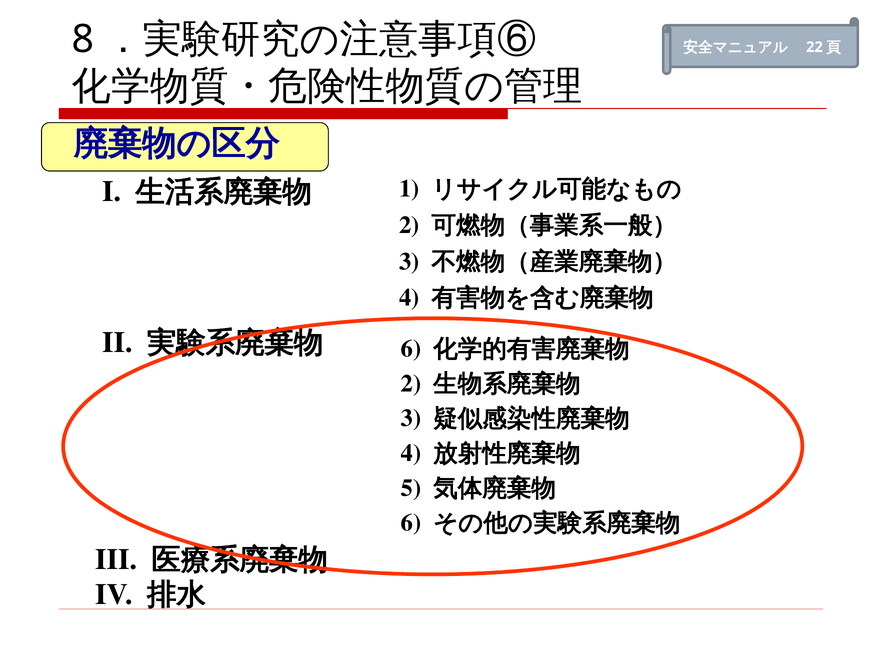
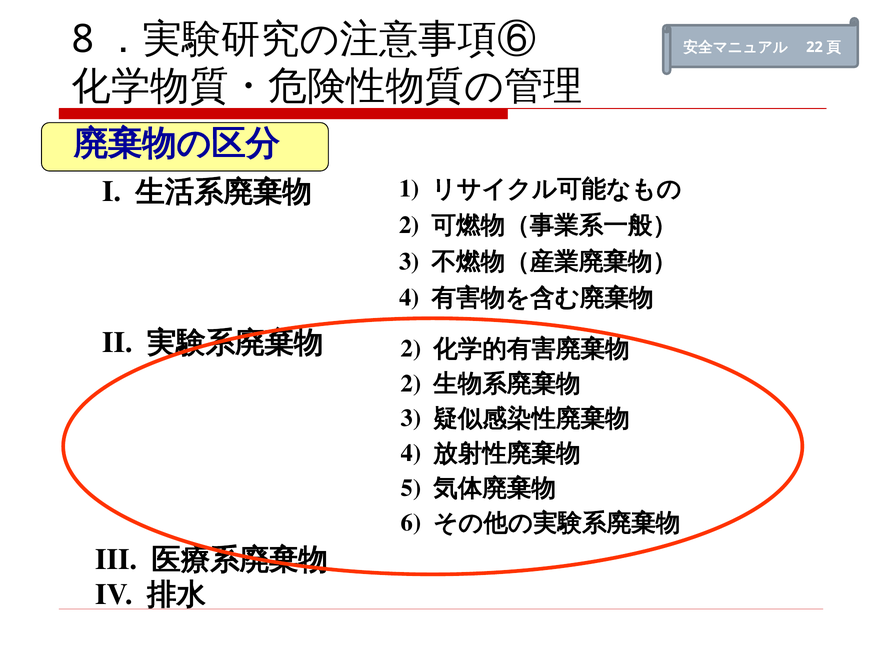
6: 6 -> 2 (411, 348)
